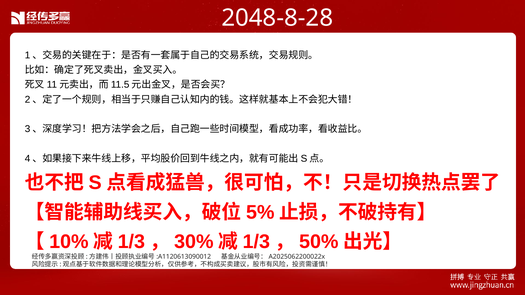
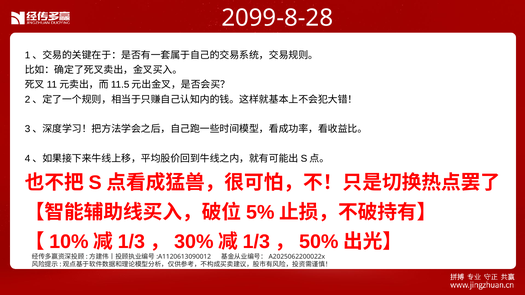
2048-8-28: 2048-8-28 -> 2099-8-28 (277, 18)
